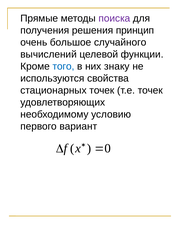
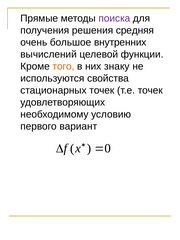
принцип: принцип -> средняя (135, 30)
случайного: случайного -> внутренних (120, 42)
того colour: blue -> orange (63, 66)
